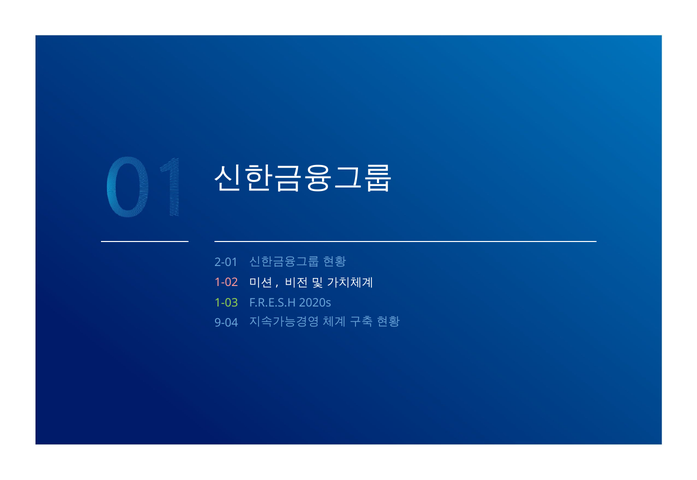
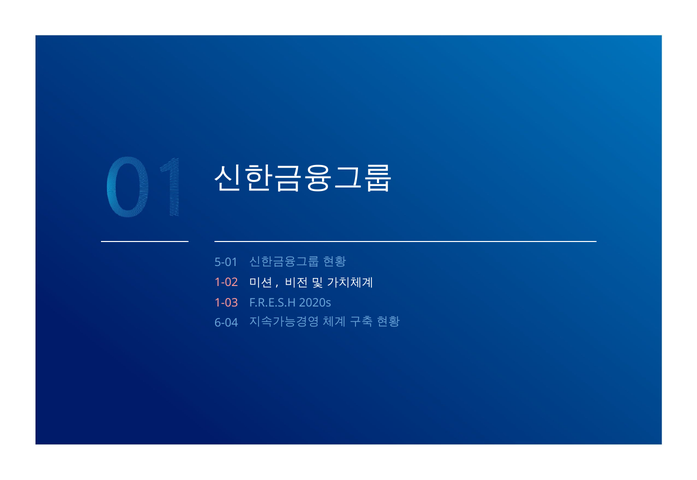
2-01: 2-01 -> 5-01 (226, 262)
1-03 colour: light green -> pink (226, 302)
9-04: 9-04 -> 6-04 (226, 322)
